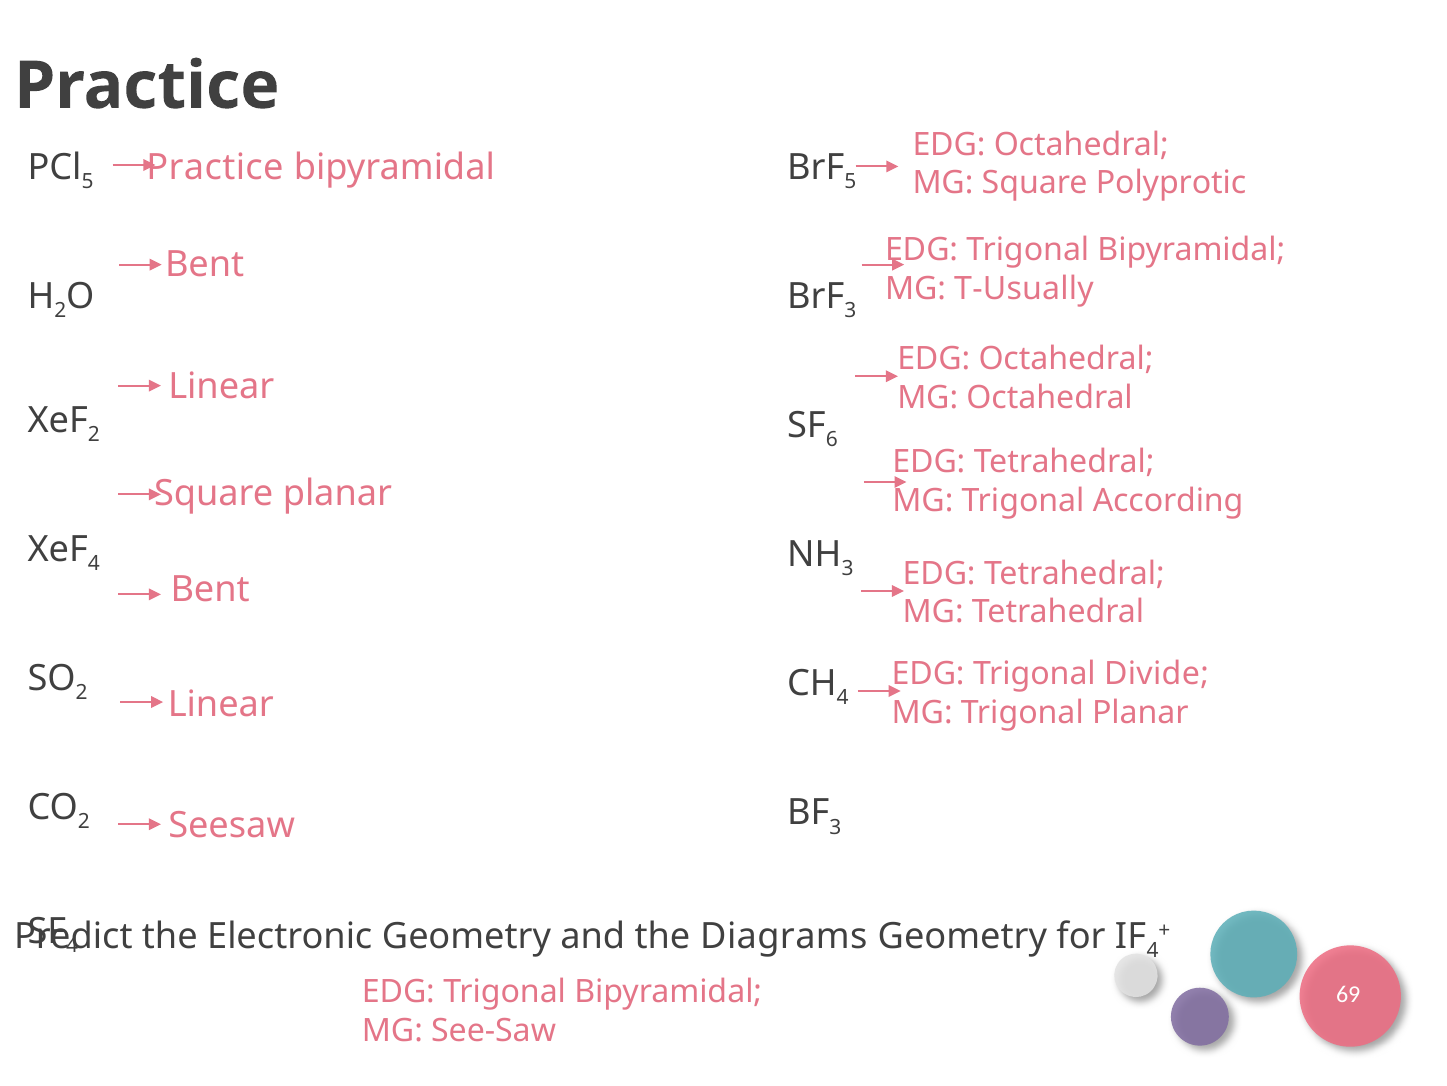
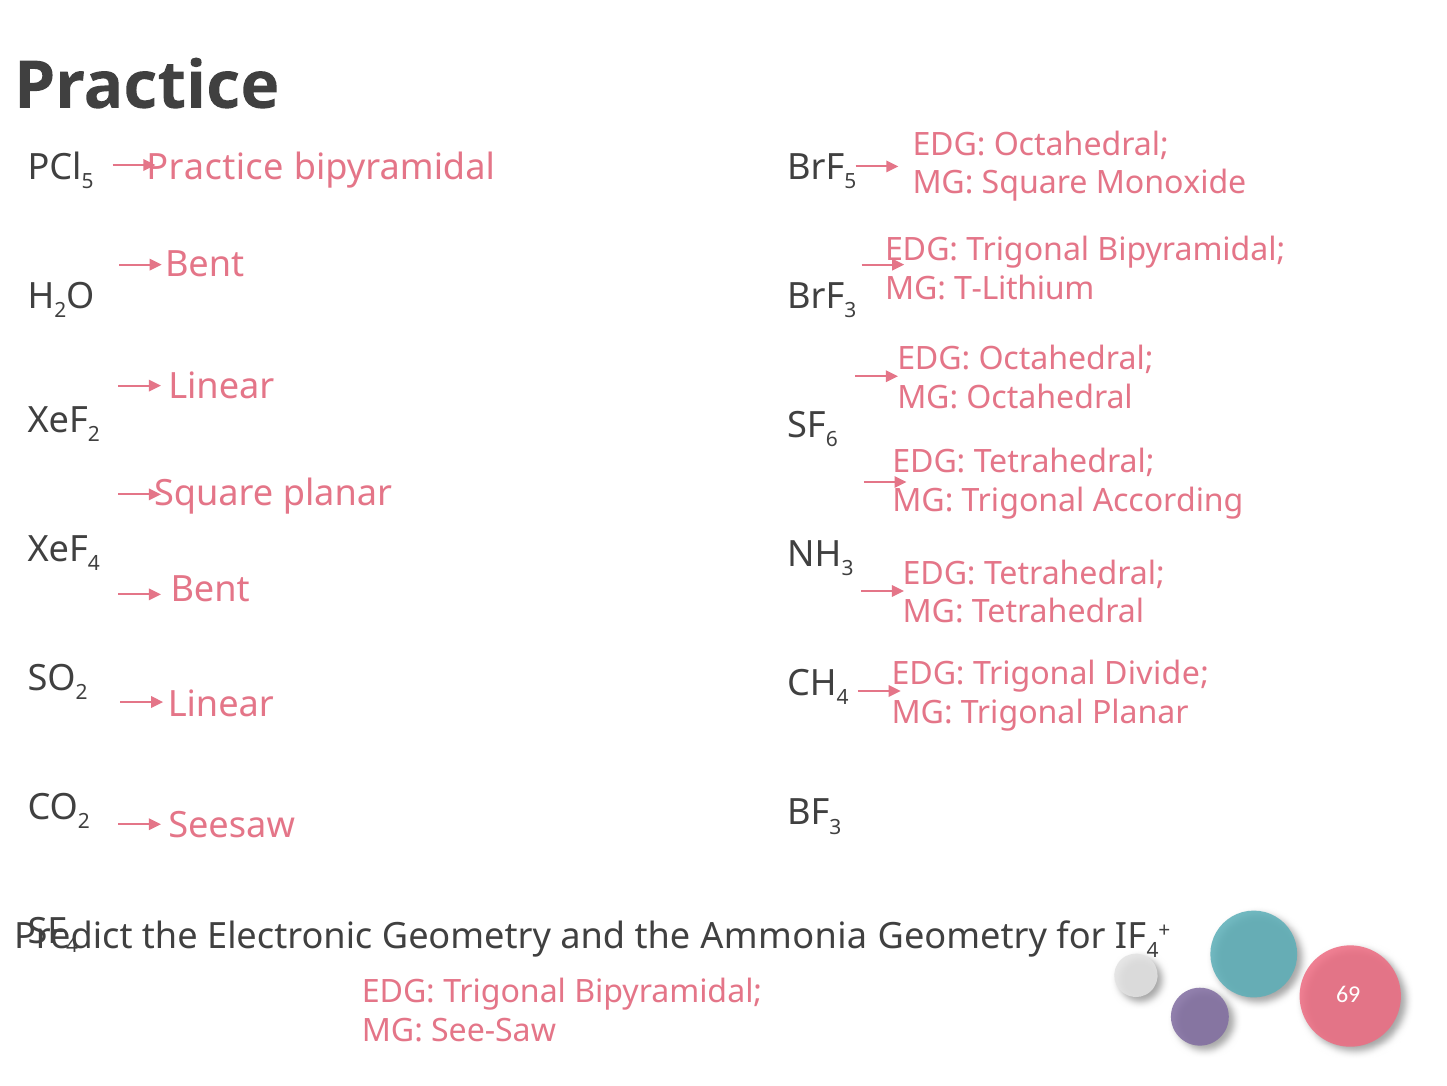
Polyprotic: Polyprotic -> Monoxide (1171, 183)
T-Usually: T-Usually -> T-Lithium (1024, 288)
Diagrams: Diagrams -> Ammonia (784, 936)
